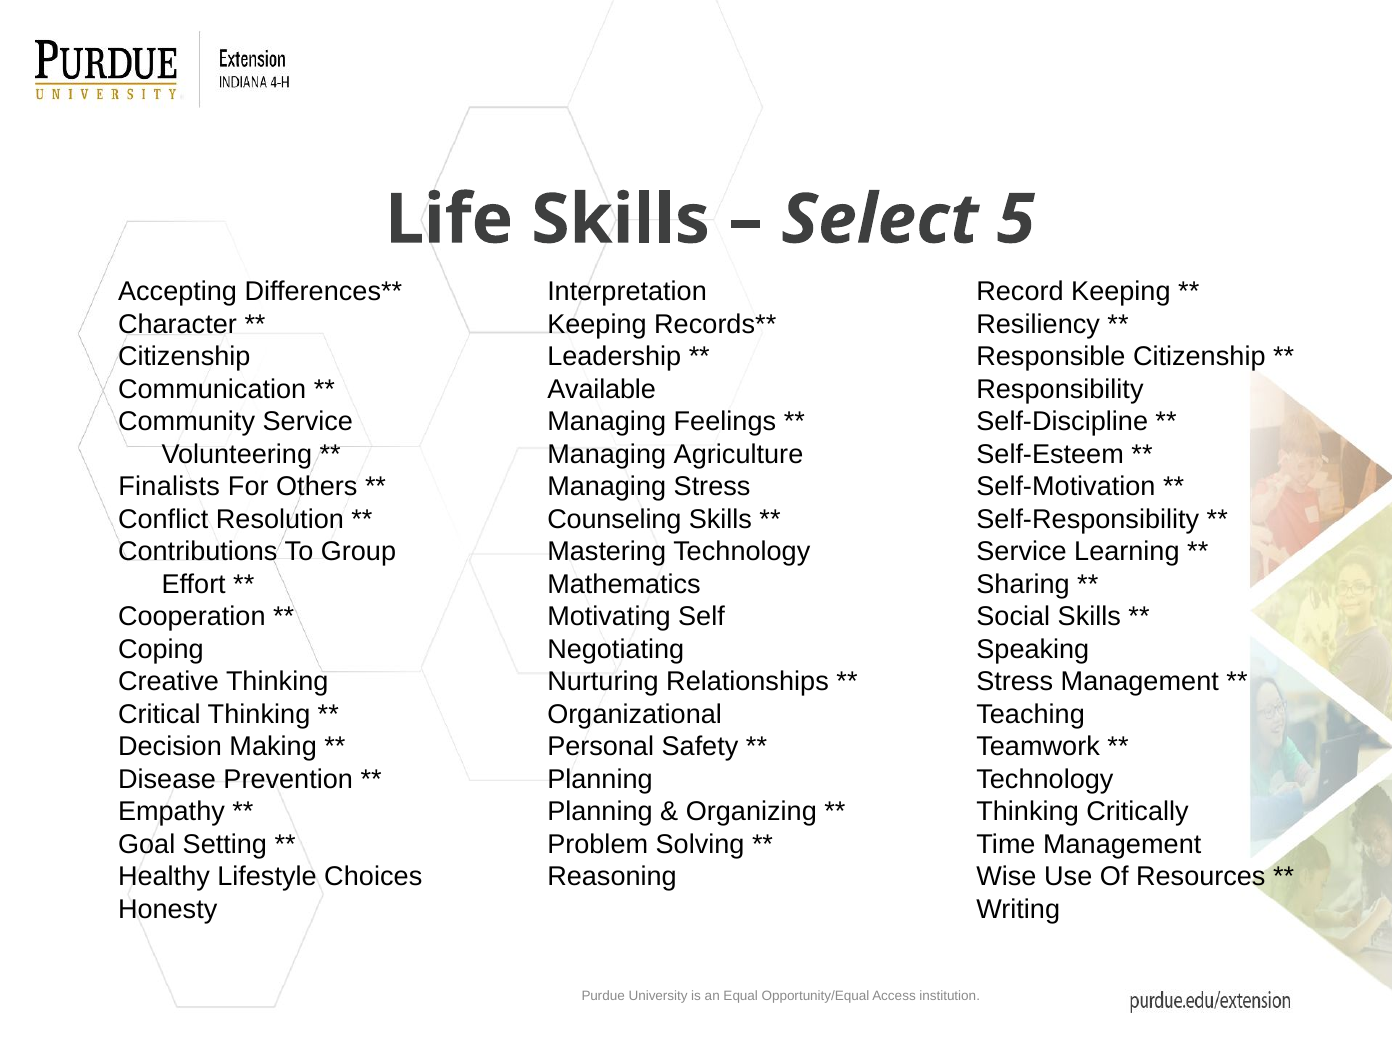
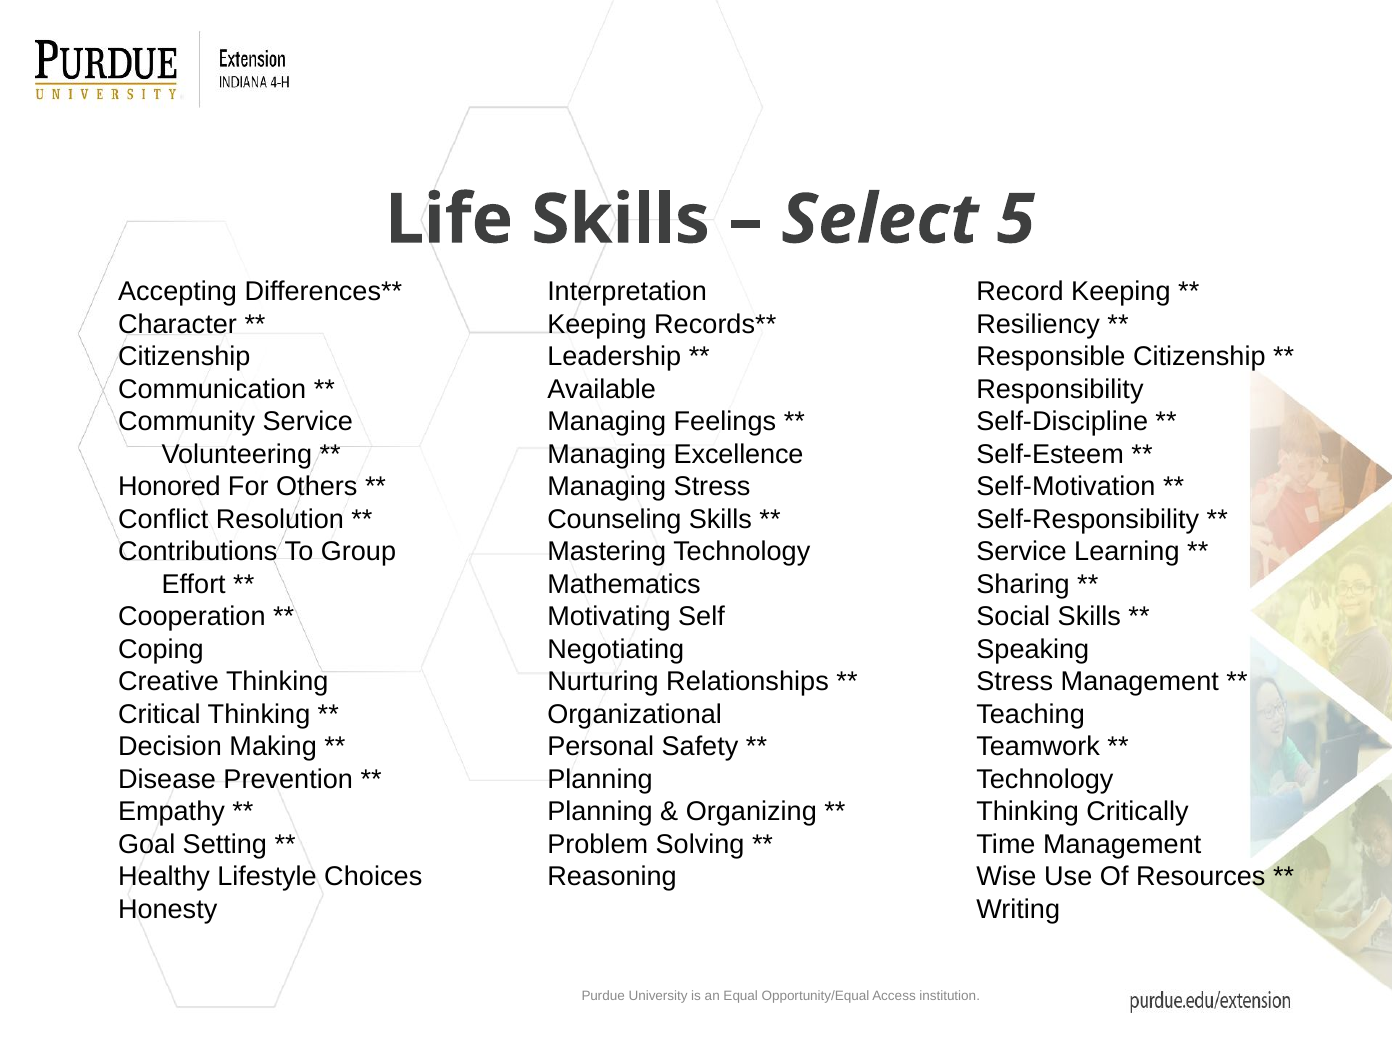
Agriculture: Agriculture -> Excellence (739, 454)
Finalists: Finalists -> Honored (169, 487)
